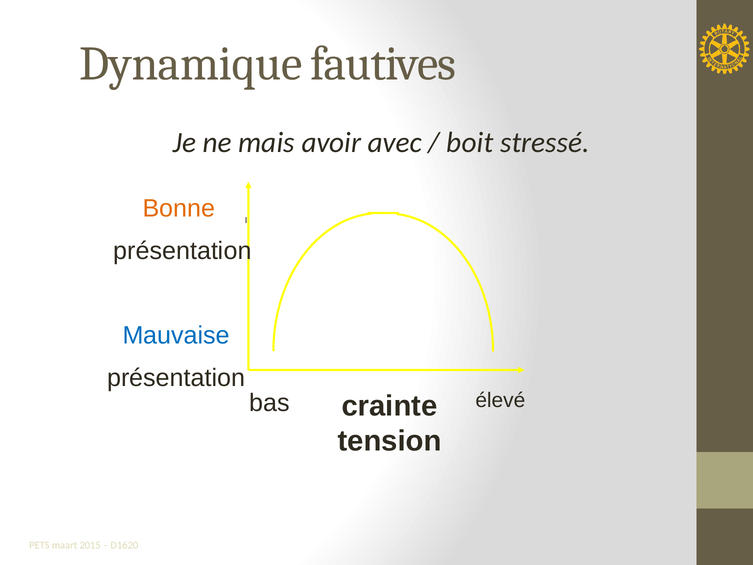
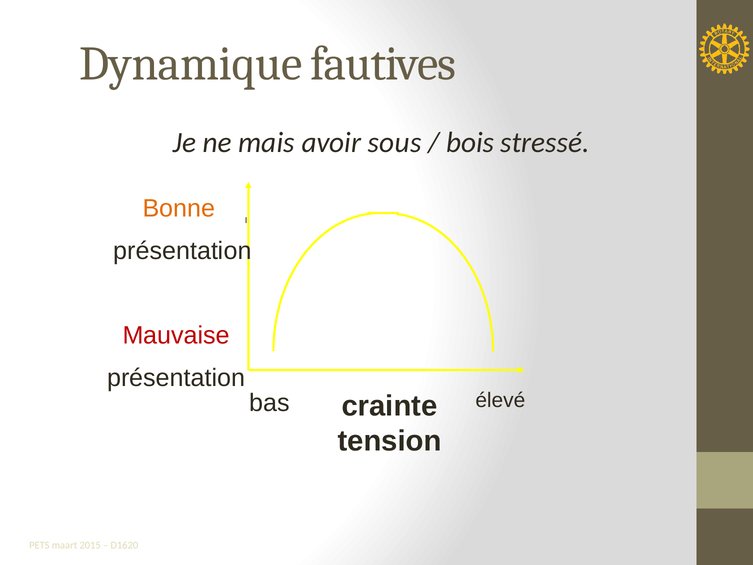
avec: avec -> sous (395, 143)
boit: boit -> bois (470, 143)
Mauvaise colour: blue -> red (176, 335)
